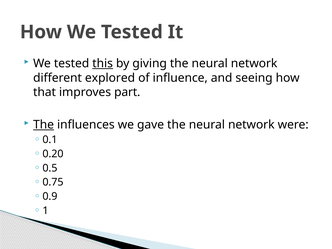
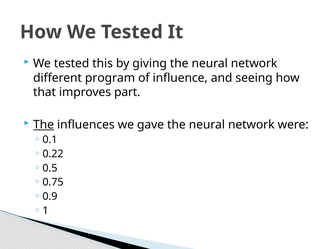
this underline: present -> none (103, 63)
explored: explored -> program (110, 78)
0.20: 0.20 -> 0.22 (53, 154)
